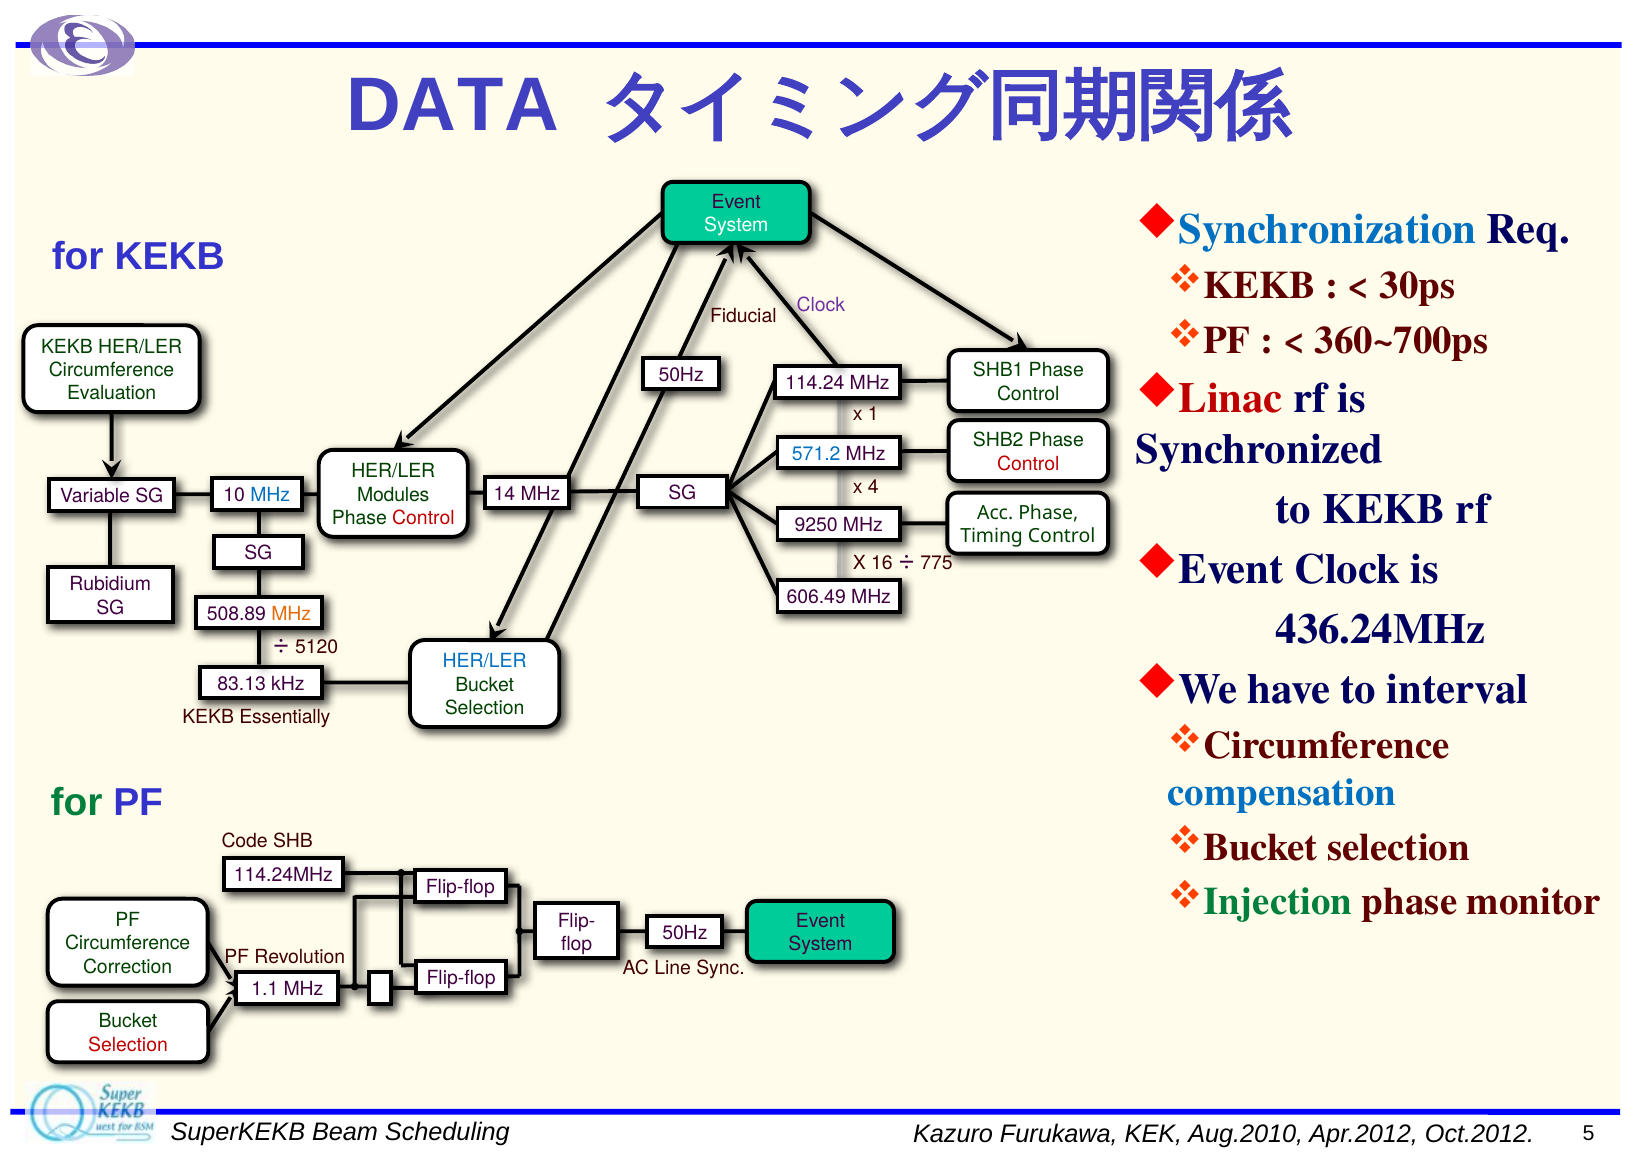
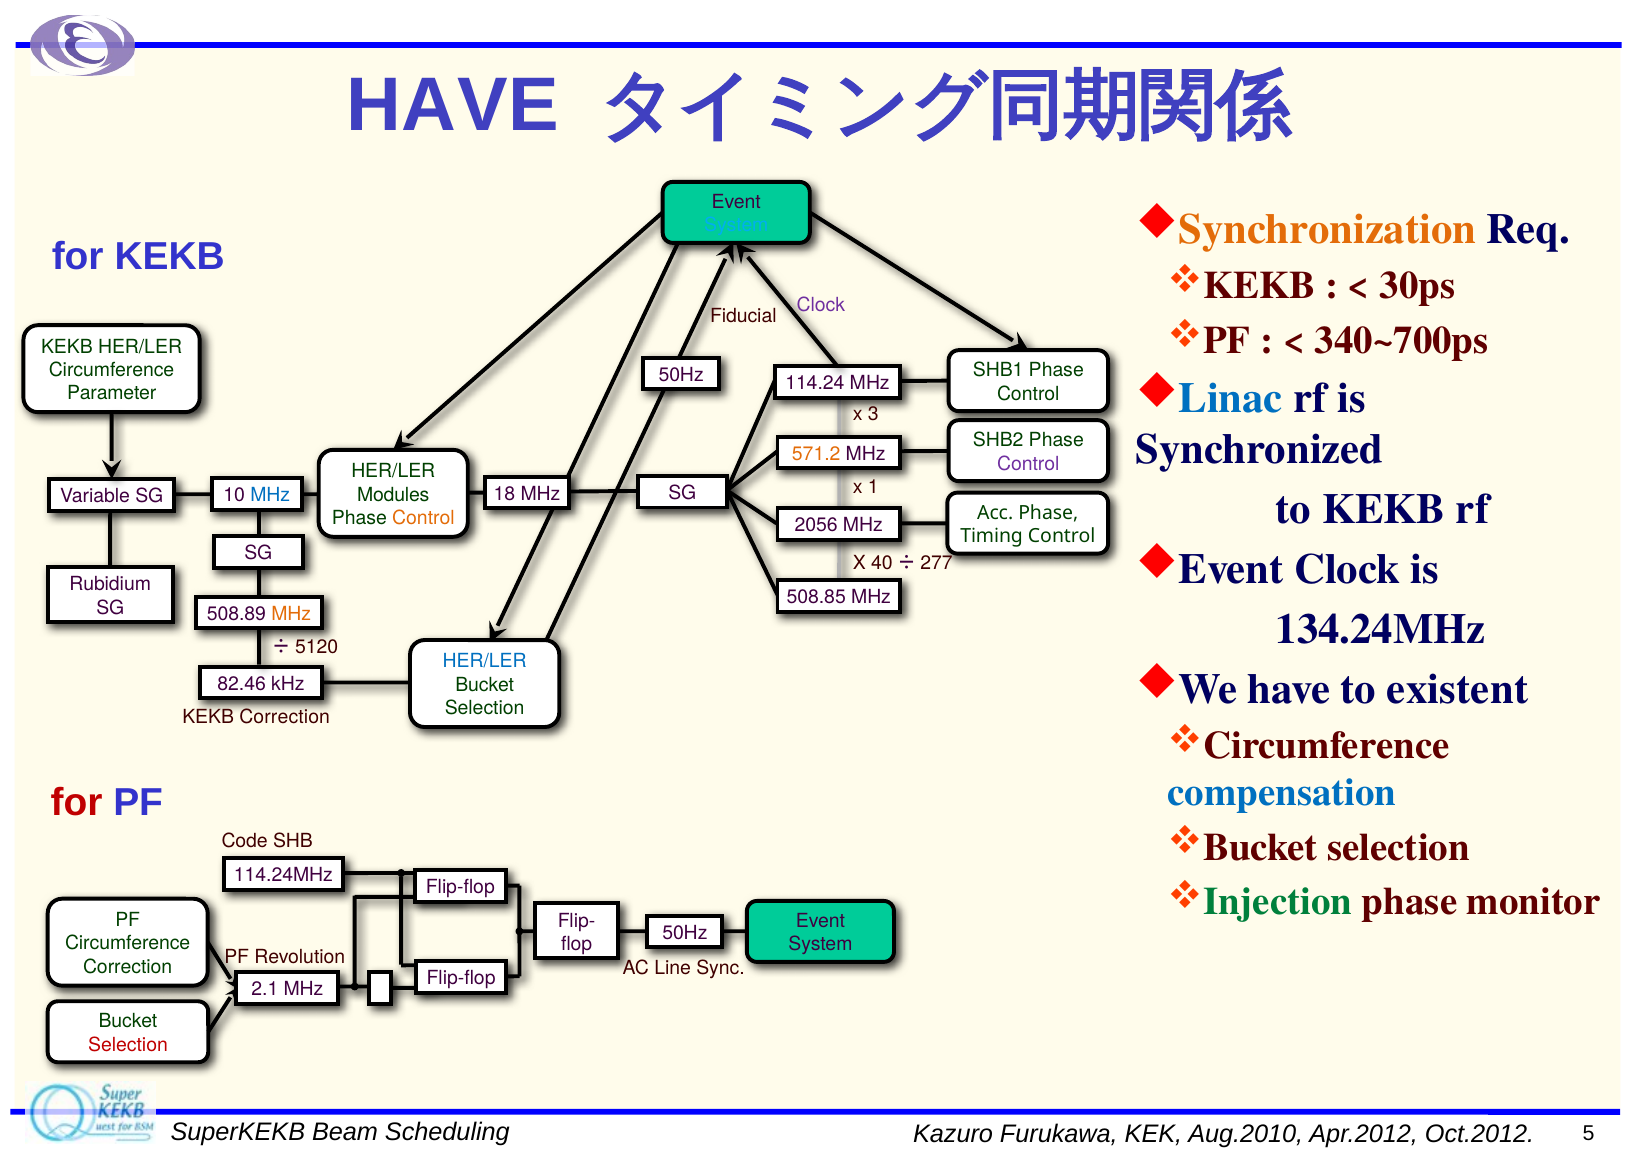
DATA: DATA -> HAVE (453, 105)
Synchronization colour: blue -> orange (1327, 229)
System colour: white -> light blue (736, 225)
360~700ps: 360~700ps -> 340~700ps (1402, 340)
Linac colour: red -> blue (1231, 398)
Evaluation: Evaluation -> Parameter (112, 393)
1: 1 -> 3 (873, 414)
571.2 colour: blue -> orange (816, 454)
Control colour: red -> purple (1028, 463)
4: 4 -> 1 (873, 487)
14: 14 -> 18 (504, 494)
Control colour: red -> orange (423, 518)
9250: 9250 -> 2056 (816, 525)
16: 16 -> 40 (882, 562)
775: 775 -> 277 (937, 562)
606.49: 606.49 -> 508.85 (816, 597)
436.24MHz: 436.24MHz -> 134.24MHz (1381, 629)
interval: interval -> existent (1458, 689)
83.13: 83.13 -> 82.46 (242, 684)
KEKB Essentially: Essentially -> Correction (285, 717)
for colour: green -> red (77, 802)
1.1: 1.1 -> 2.1 (265, 989)
